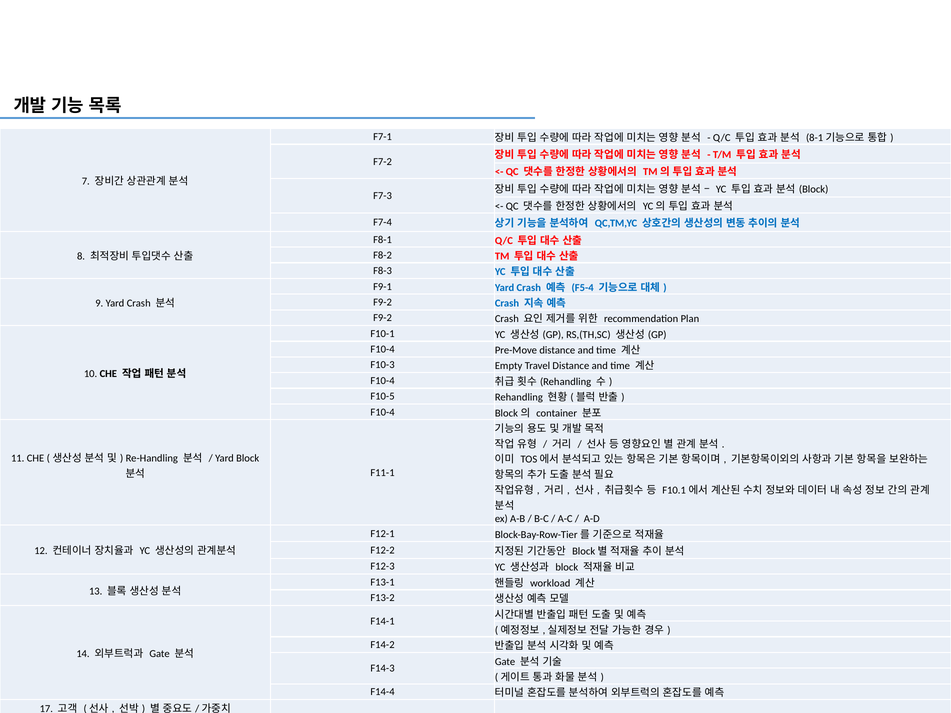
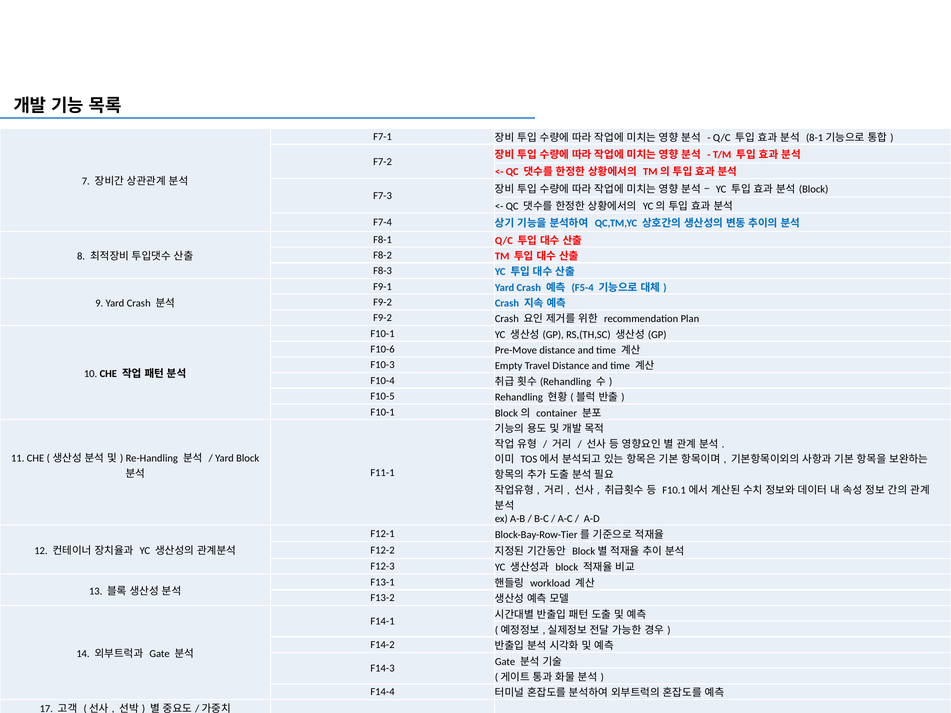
F10-4: F10-4 -> F10-6 (383, 349)
F10-4: F10-4 -> F10-1 (383, 412)
